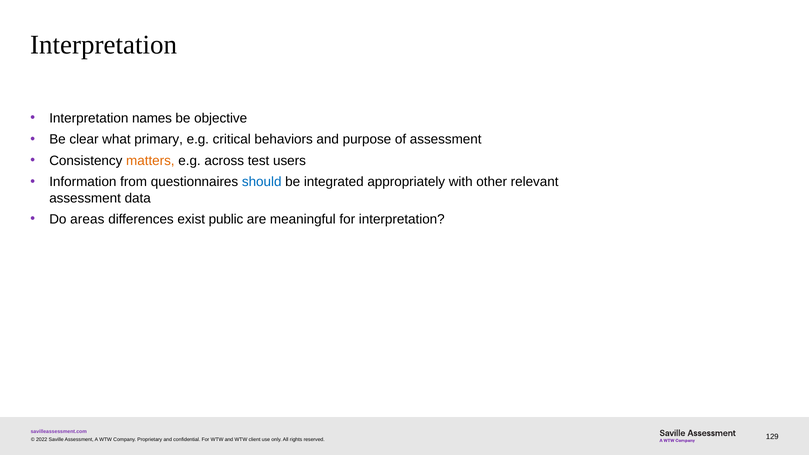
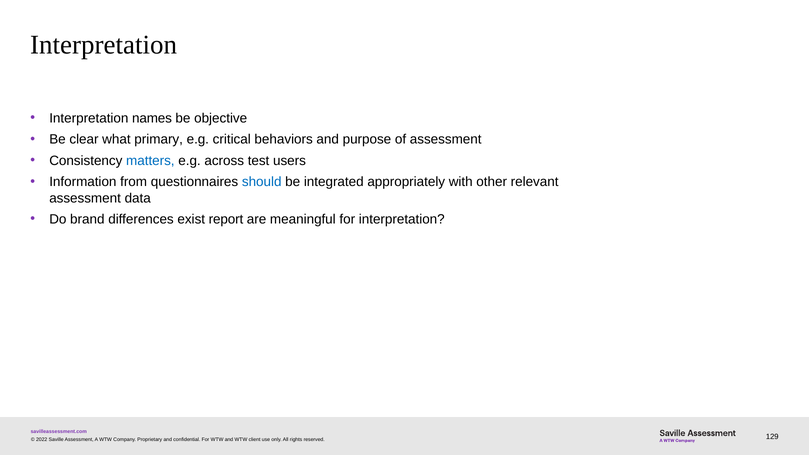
matters colour: orange -> blue (150, 161)
areas: areas -> brand (87, 219)
public: public -> report (226, 219)
